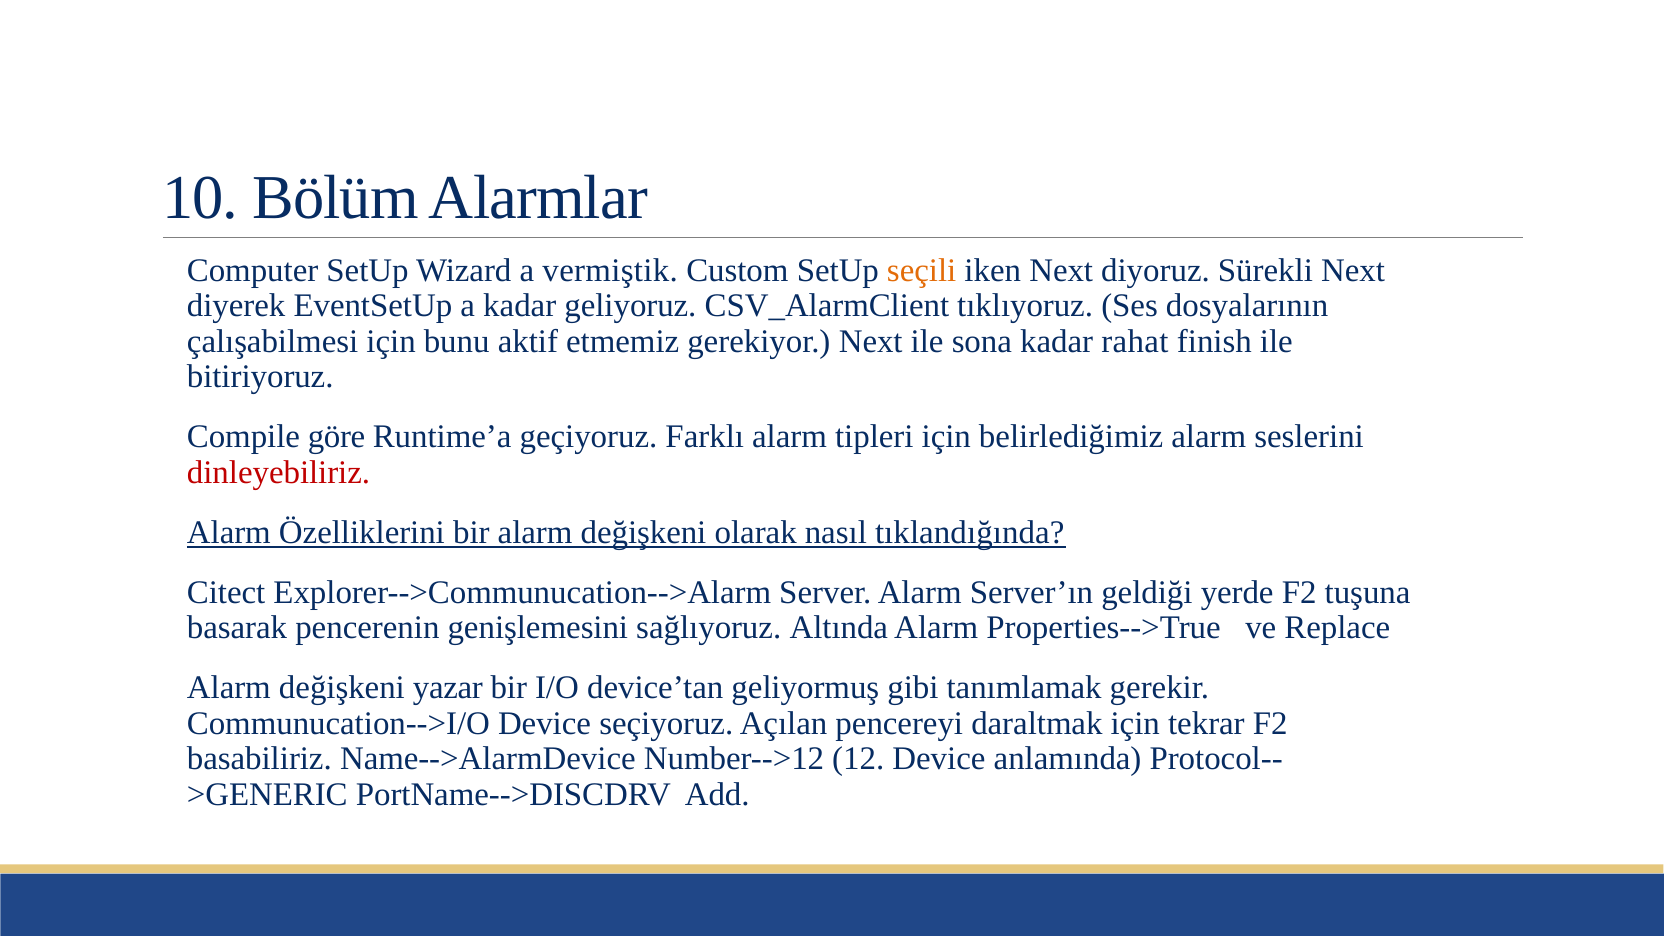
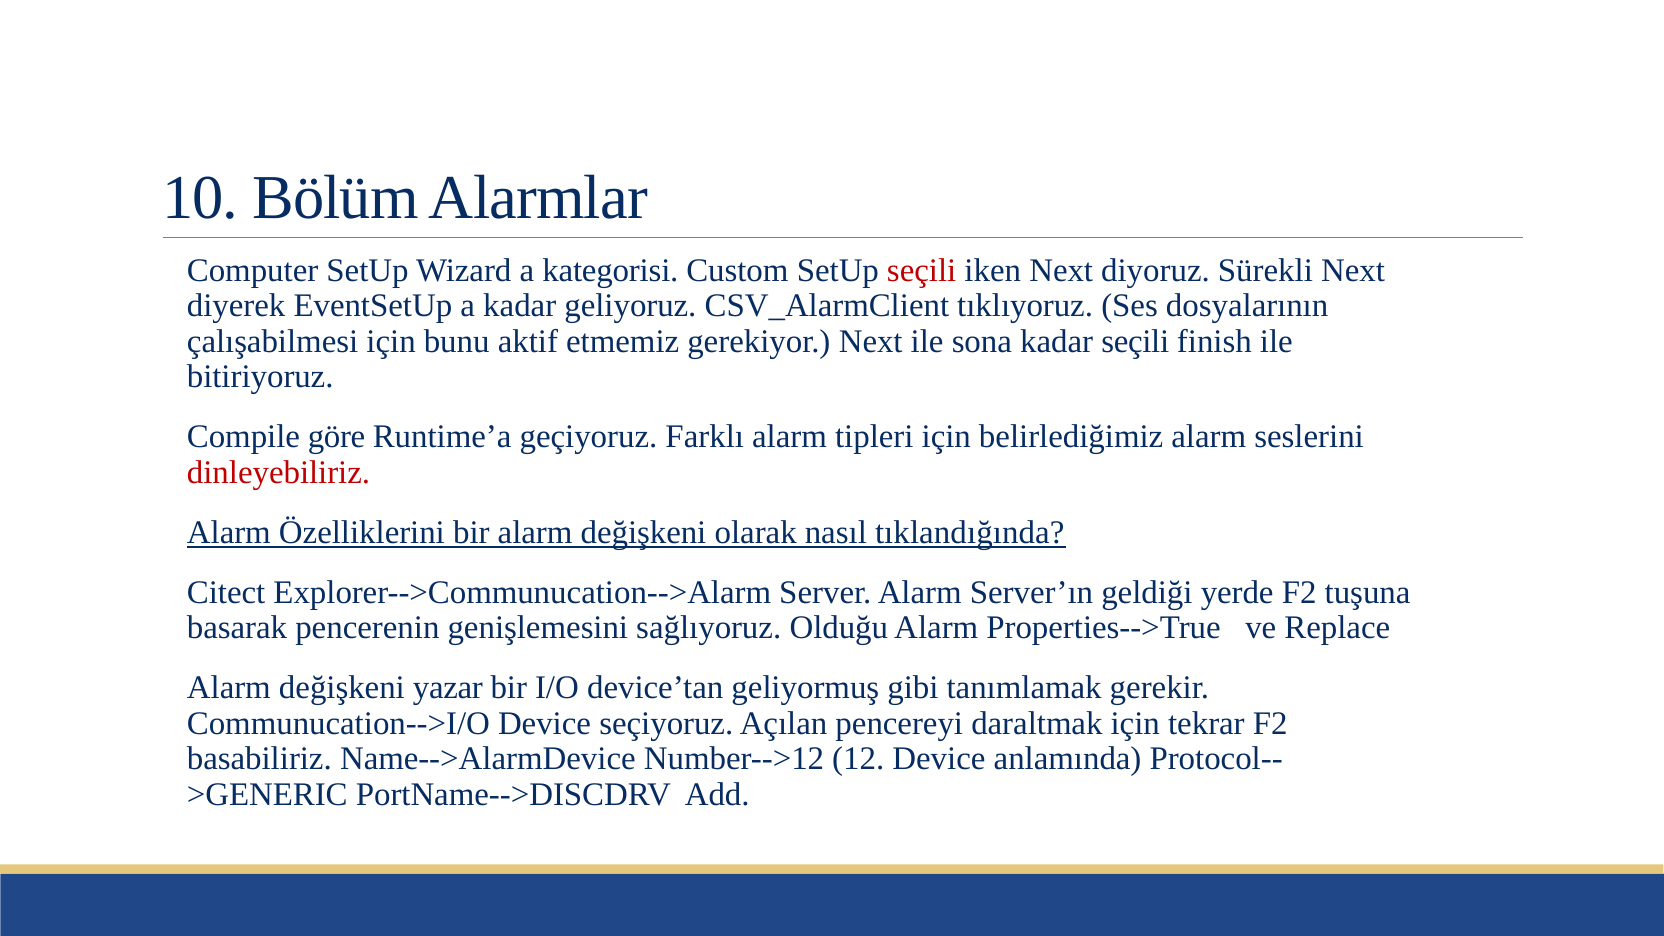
vermiştik: vermiştik -> kategorisi (610, 270)
seçili colour: orange -> red (922, 270)
kadar rahat: rahat -> seçili (1135, 342)
Altında: Altında -> Olduğu (839, 628)
